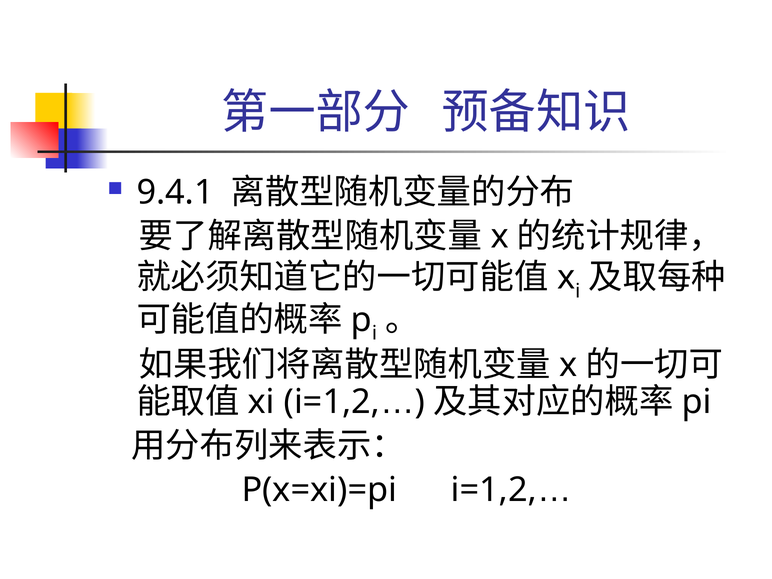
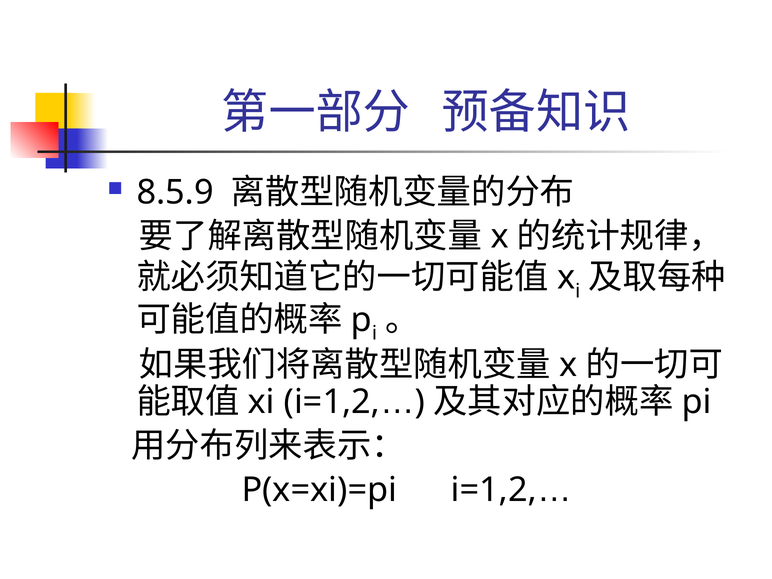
9.4.1: 9.4.1 -> 8.5.9 (175, 193)
